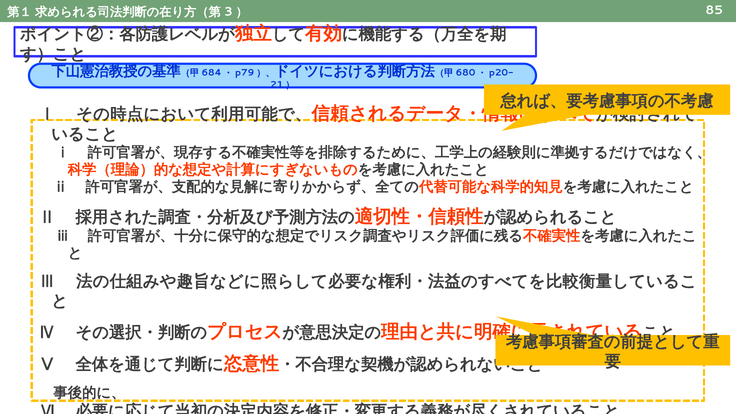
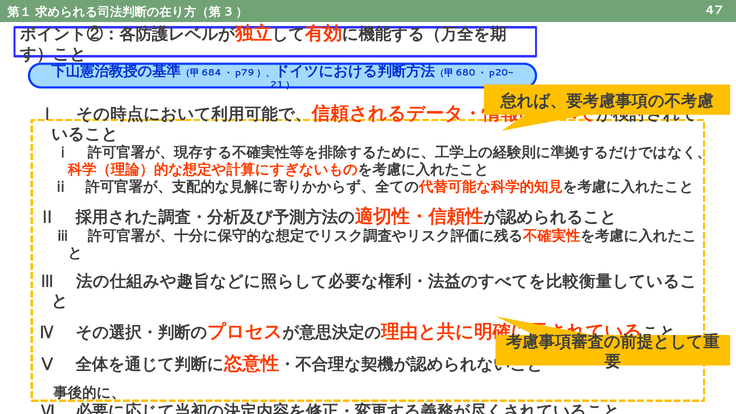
85: 85 -> 47 (714, 10)
